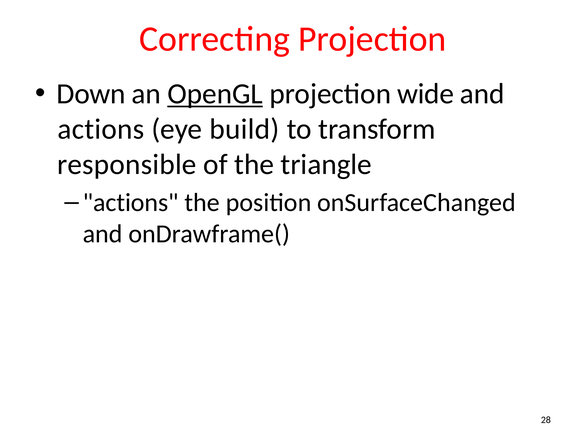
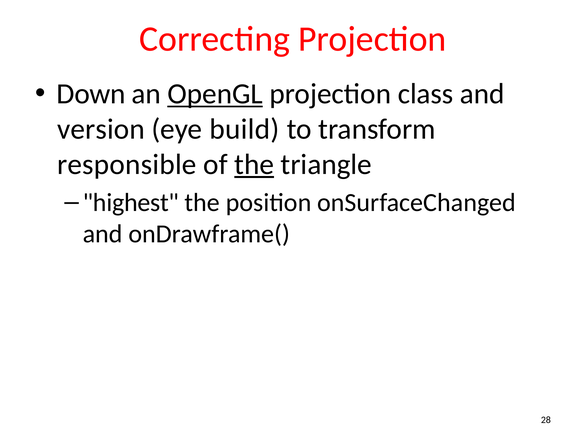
wide: wide -> class (426, 94)
actions: actions -> version (101, 129)
the underline: none -> present (254, 164)
actions: actions -> highest (131, 202)
